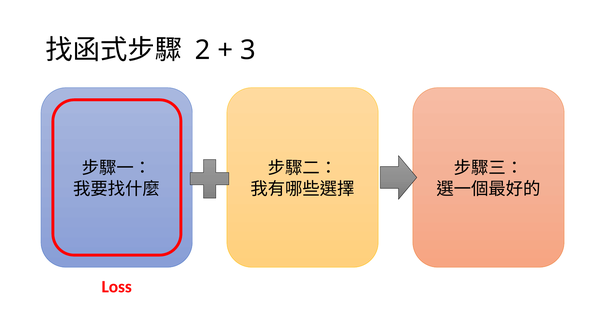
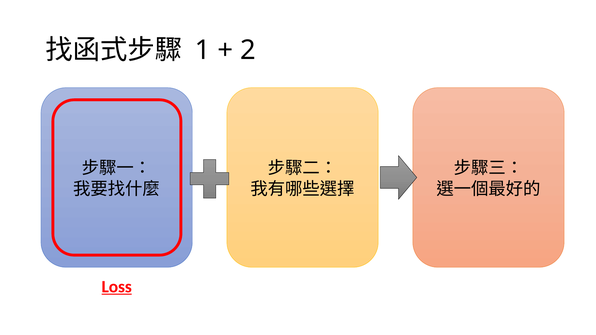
2: 2 -> 1 (203, 50)
3: 3 -> 2 (248, 50)
Loss underline: none -> present (117, 287)
